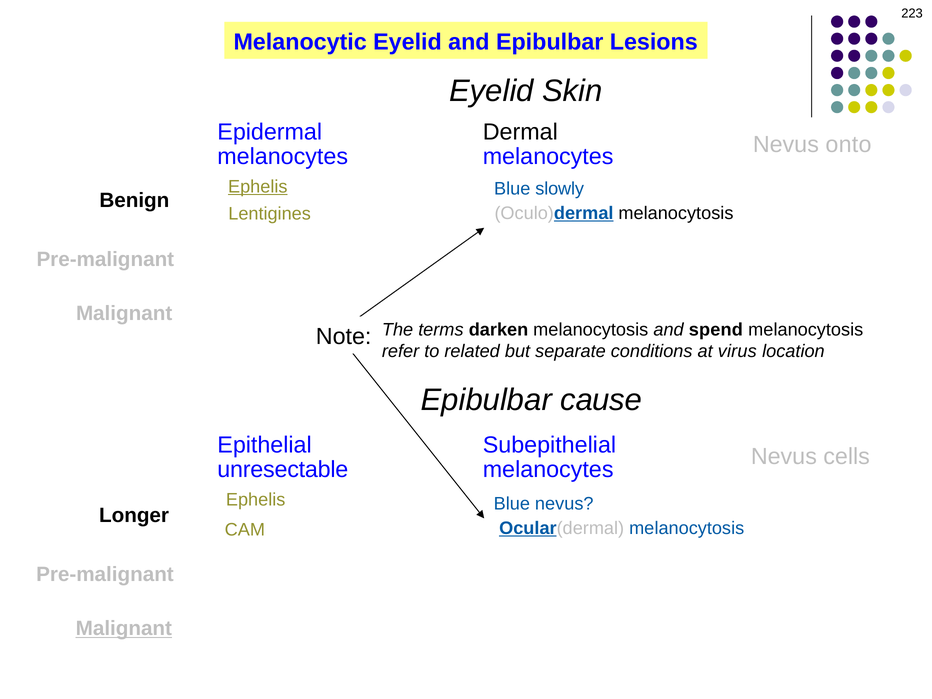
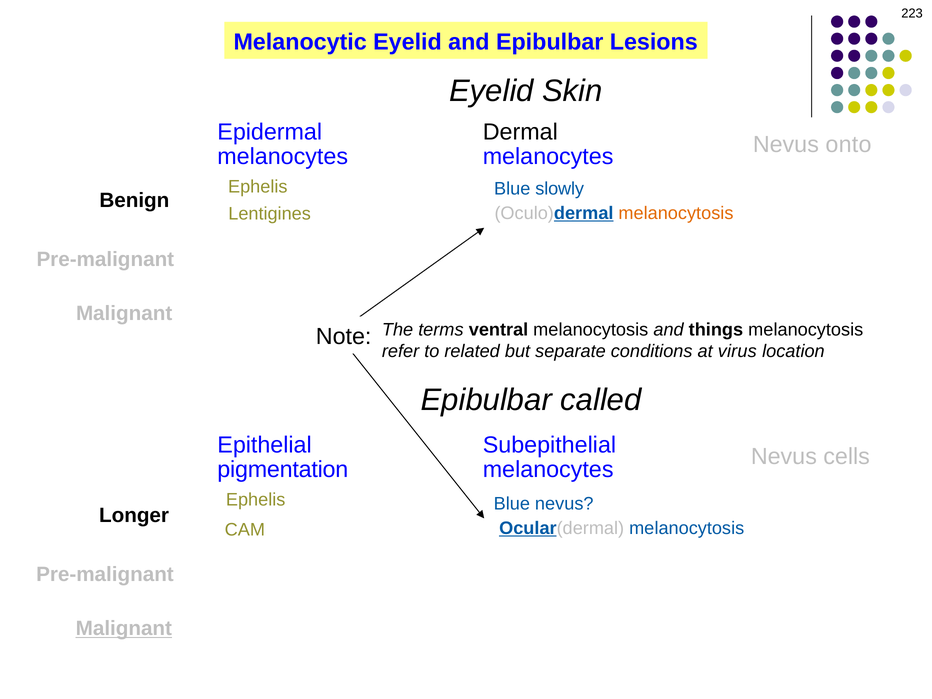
Ephelis underline: present -> none (258, 187)
melanocytosis colour: black -> orange (676, 213)
darken: darken -> ventral (499, 330)
spend: spend -> things (716, 330)
cause: cause -> called (601, 400)
unresectable: unresectable -> pigmentation (283, 470)
